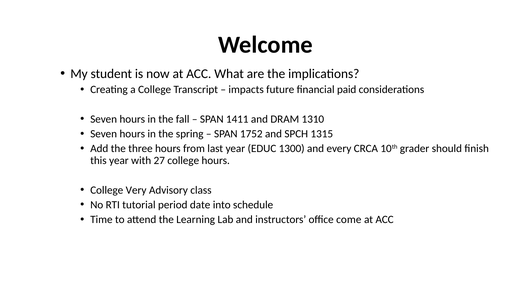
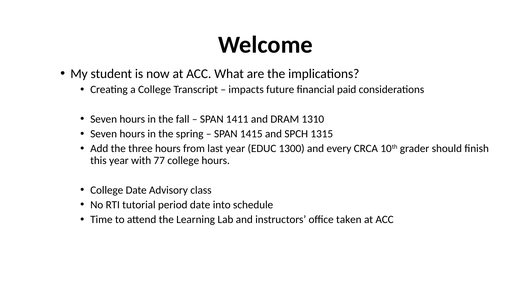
1752: 1752 -> 1415 (251, 134)
27: 27 -> 77 (159, 160)
College Very: Very -> Date (136, 190)
come: come -> taken (349, 219)
